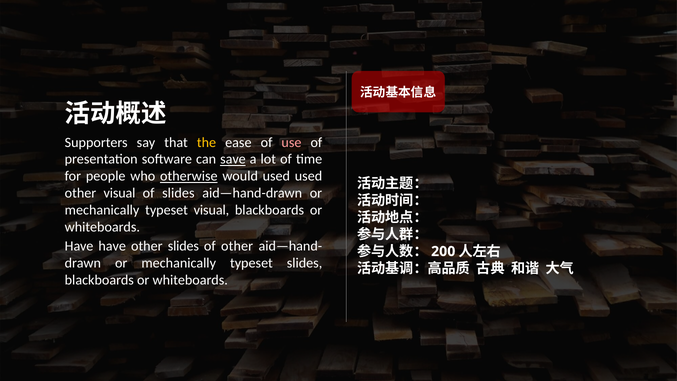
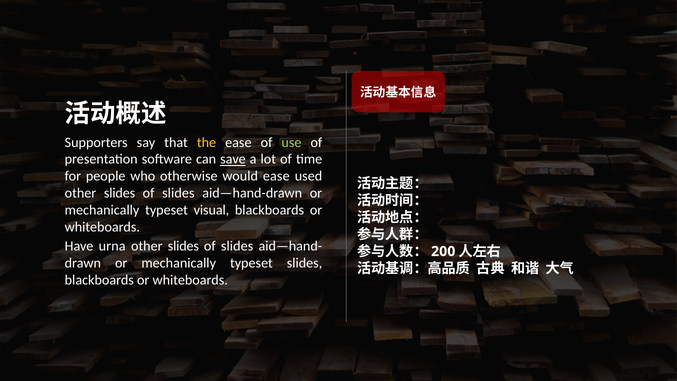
use colour: pink -> light green (291, 142)
otherwise underline: present -> none (189, 176)
would used: used -> ease (276, 176)
visual: visual -> slides (120, 193)
Have have: have -> urna (112, 246)
other: other -> slides (237, 246)
